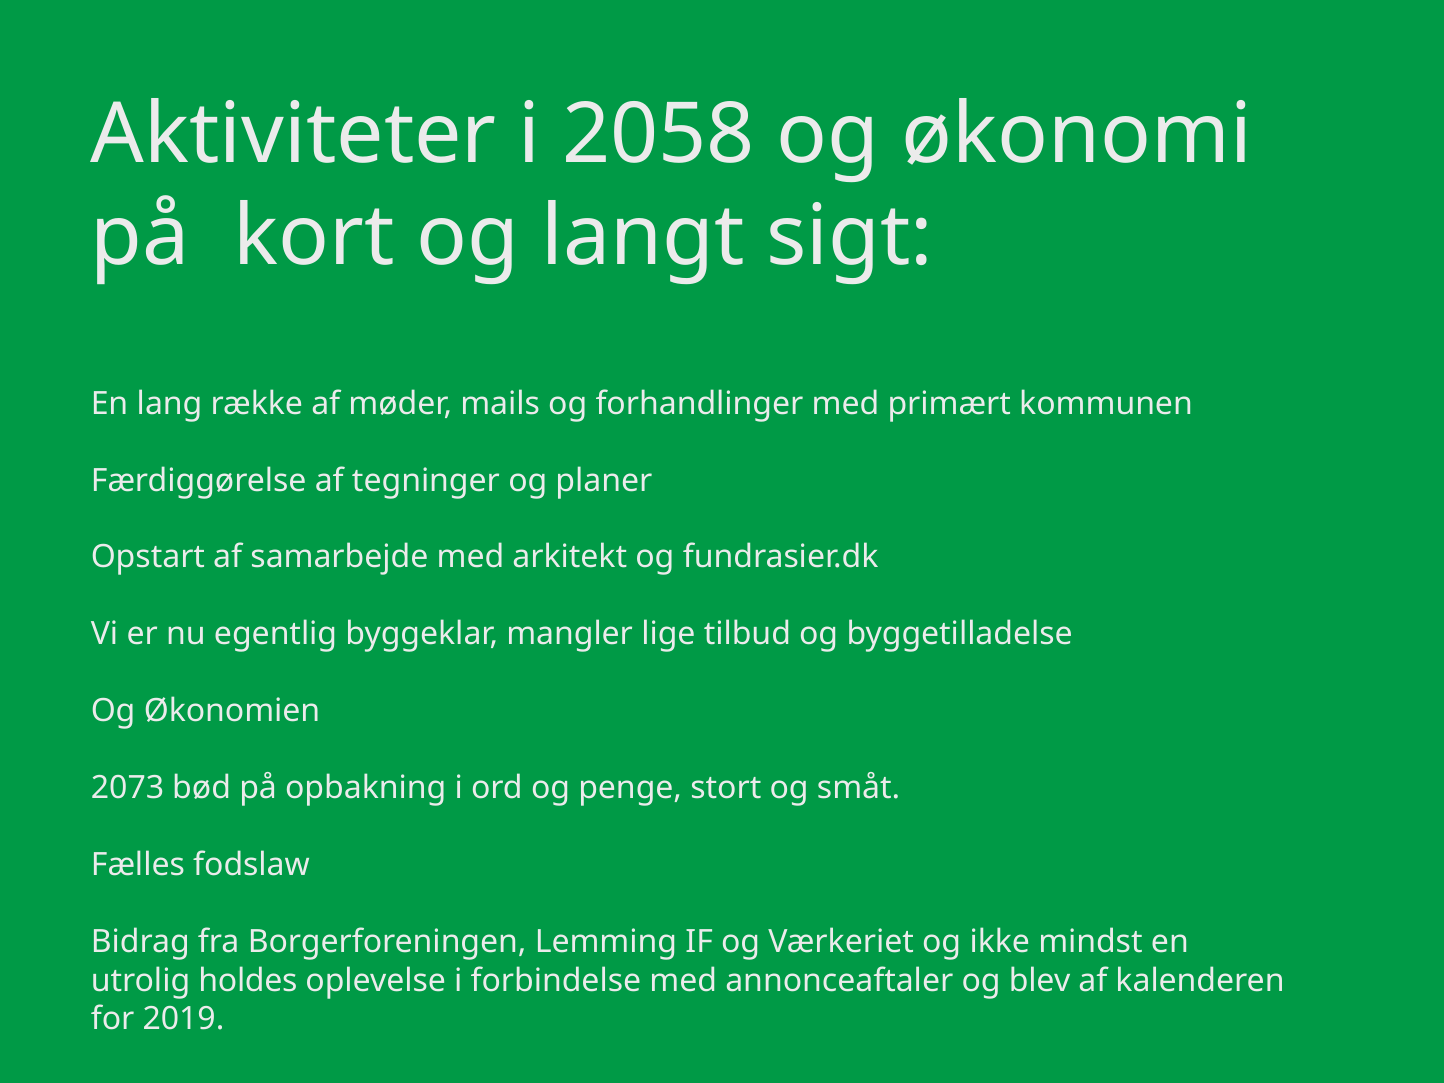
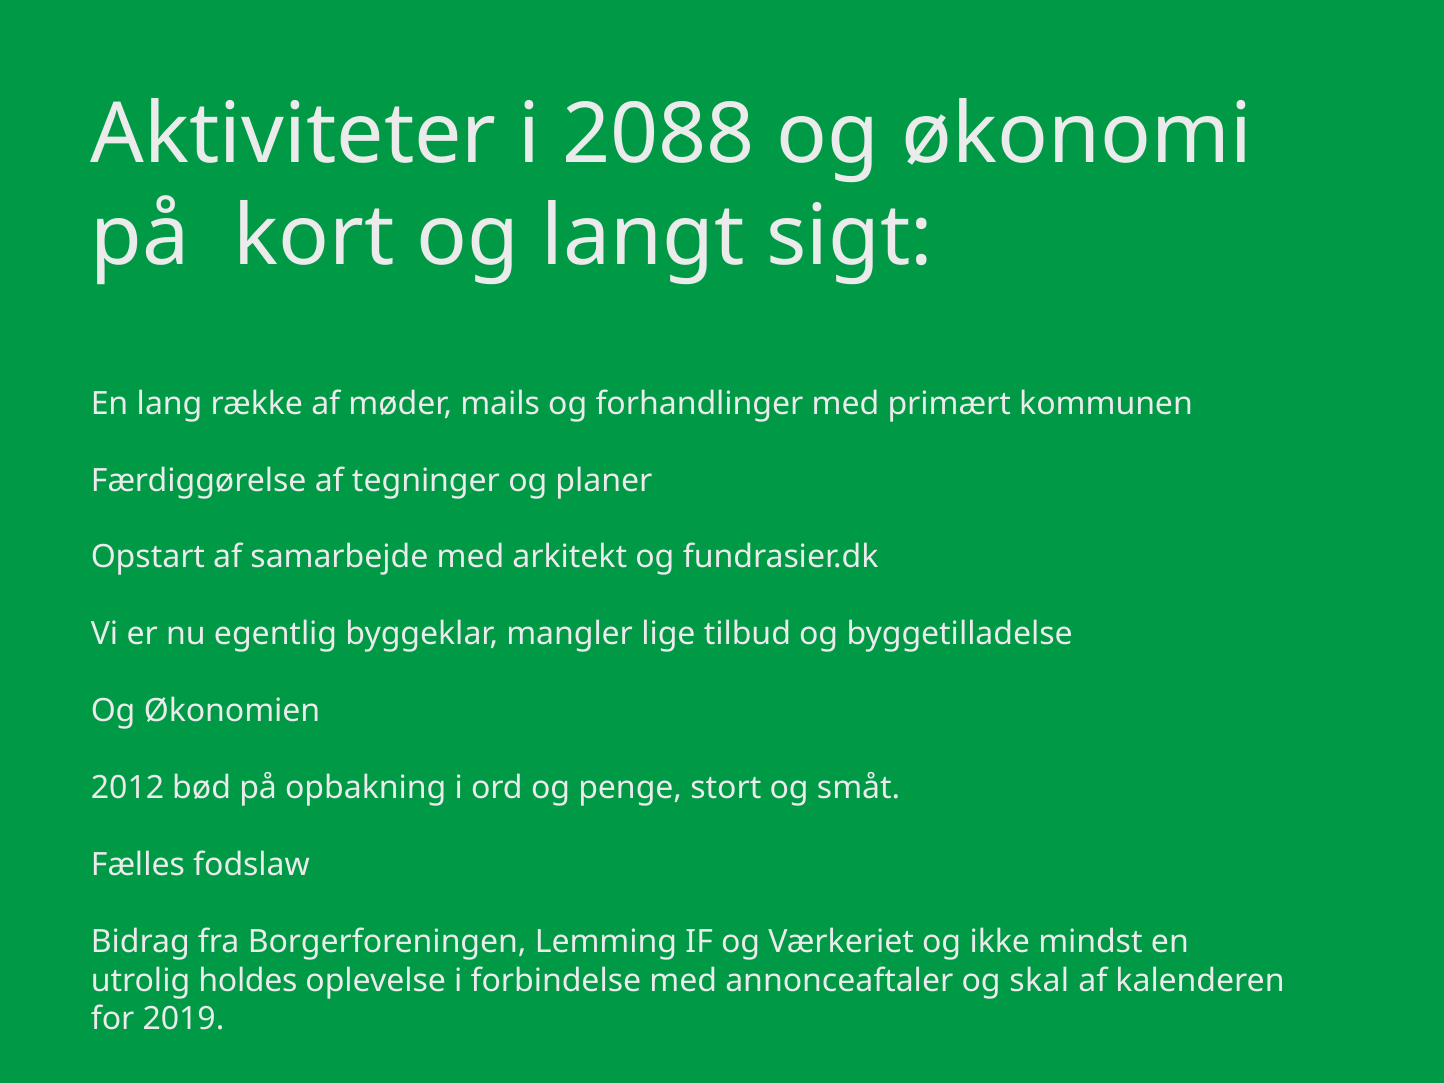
2058: 2058 -> 2088 (659, 135)
2073: 2073 -> 2012 (128, 788)
blev: blev -> skal (1039, 981)
